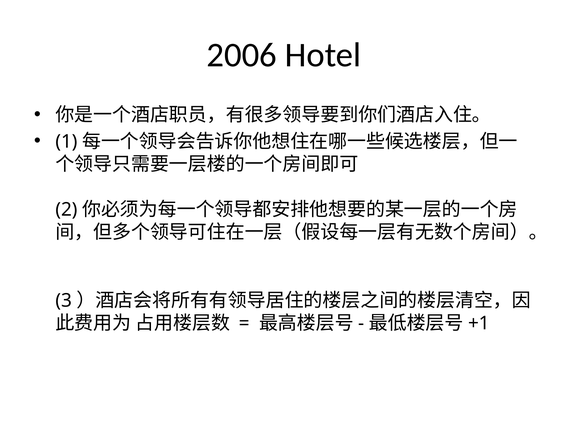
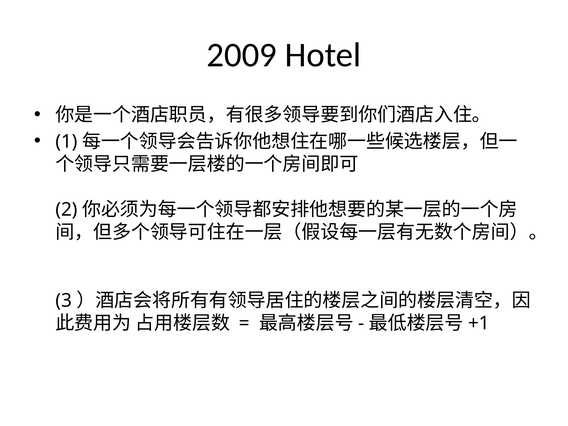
2006: 2006 -> 2009 (242, 55)
